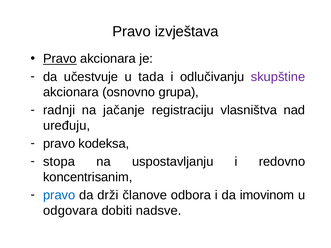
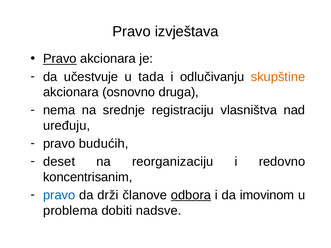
skupštine colour: purple -> orange (278, 77)
grupa: grupa -> druga (179, 92)
radnji: radnji -> nema (59, 110)
jačanje: jačanje -> srednje (124, 110)
kodeksa: kodeksa -> budućih (104, 144)
stopa: stopa -> deset (59, 162)
uspostavljanju: uspostavljanju -> reorganizaciju (173, 162)
odbora underline: none -> present (191, 195)
odgovara: odgovara -> problema (70, 211)
